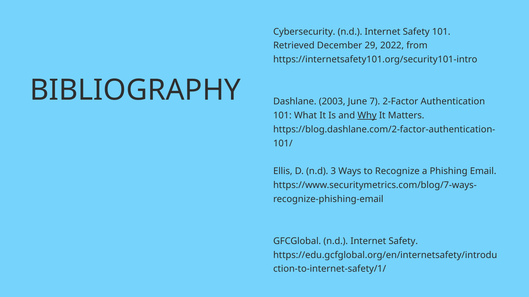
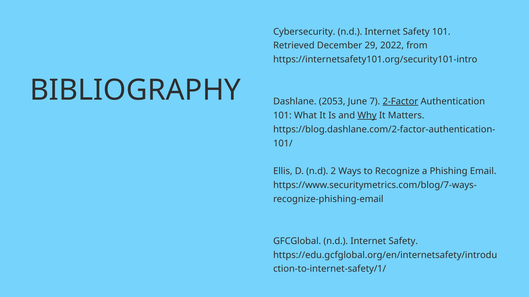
2003: 2003 -> 2053 (332, 102)
2-Factor underline: none -> present (400, 102)
3: 3 -> 2 (333, 172)
